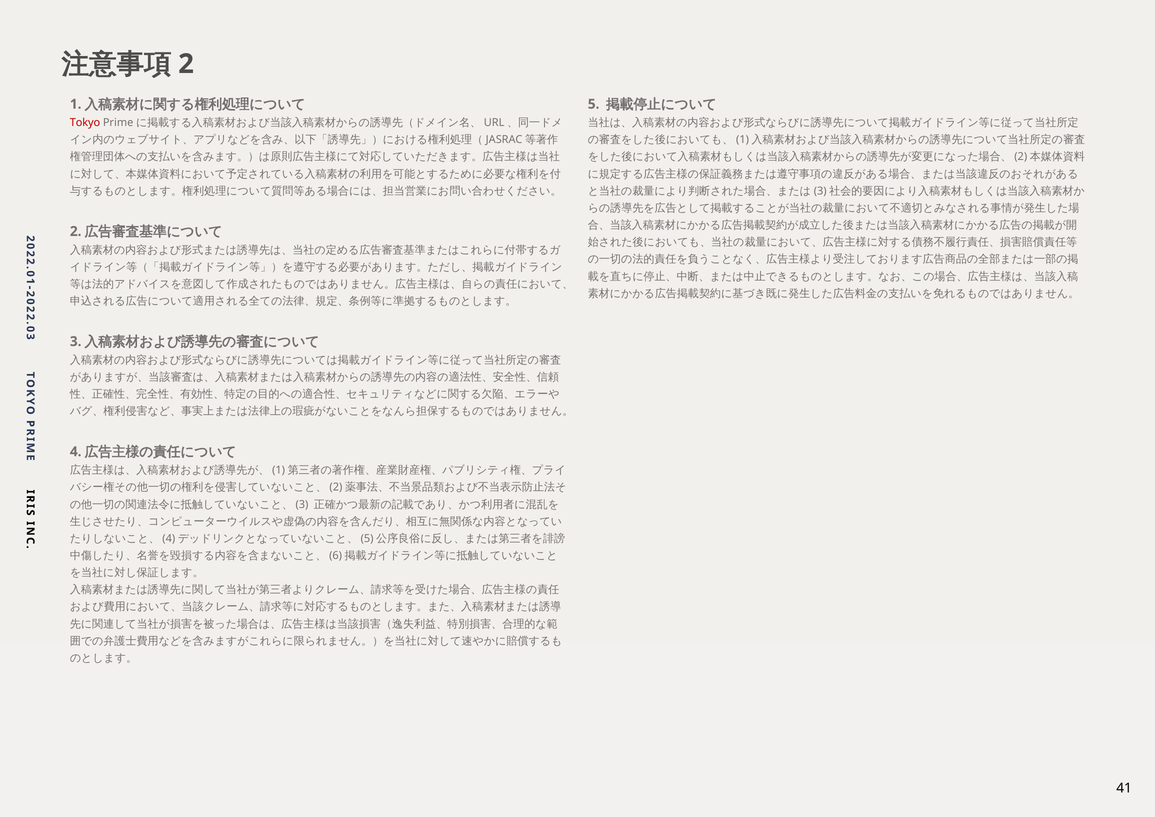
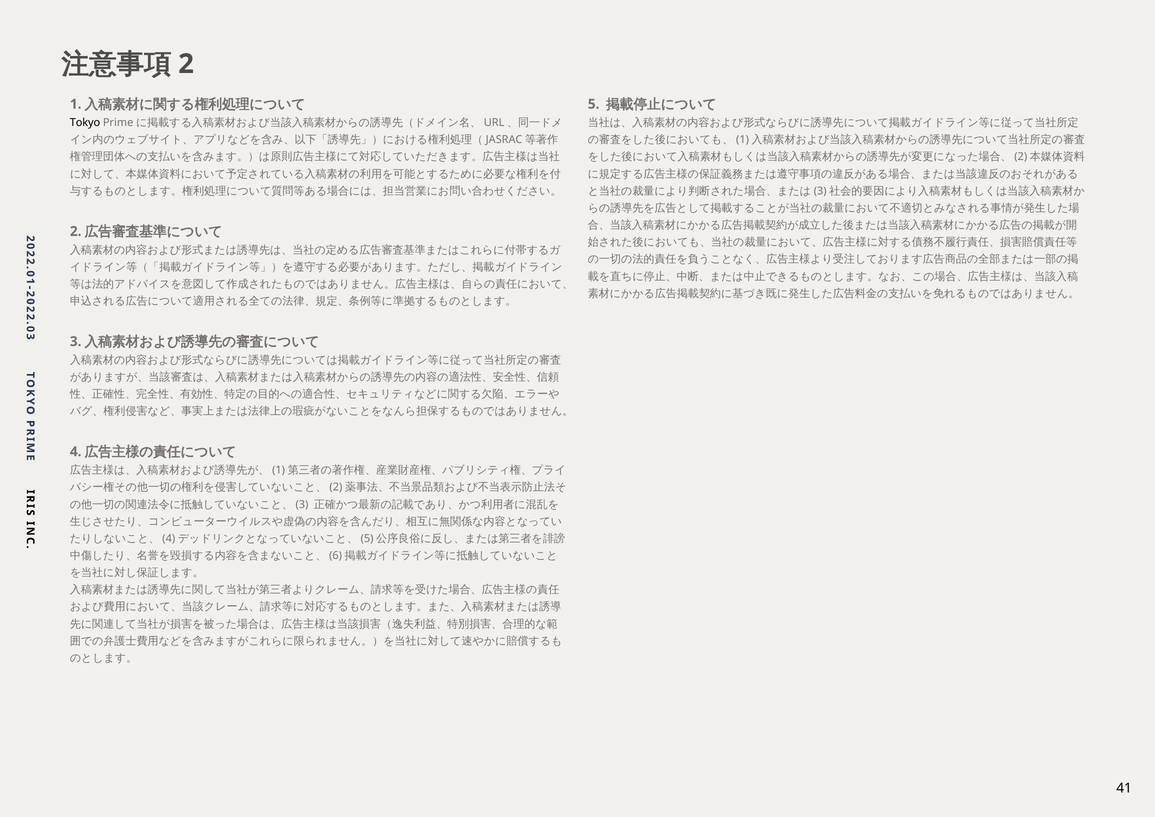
Tokyo colour: red -> black (85, 123)
